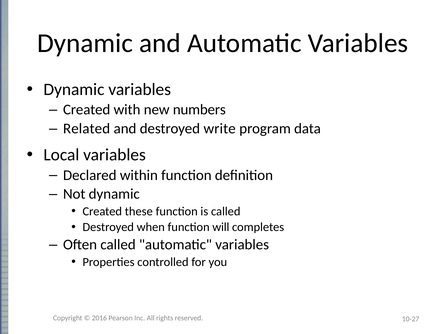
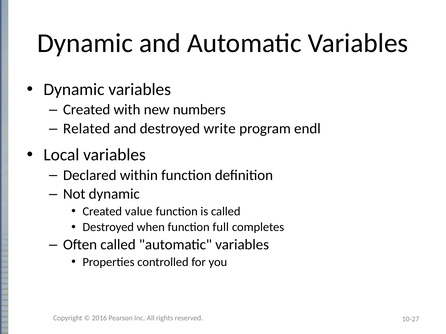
data: data -> endl (307, 129)
these: these -> value (139, 212)
will: will -> full (221, 227)
